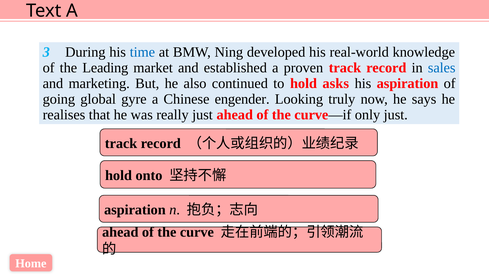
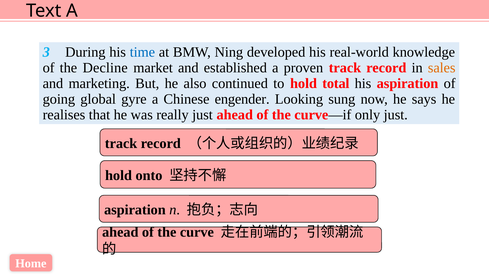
Leading: Leading -> Decline (105, 68)
sales colour: blue -> orange (442, 68)
asks: asks -> total (336, 83)
truly: truly -> sung (342, 99)
